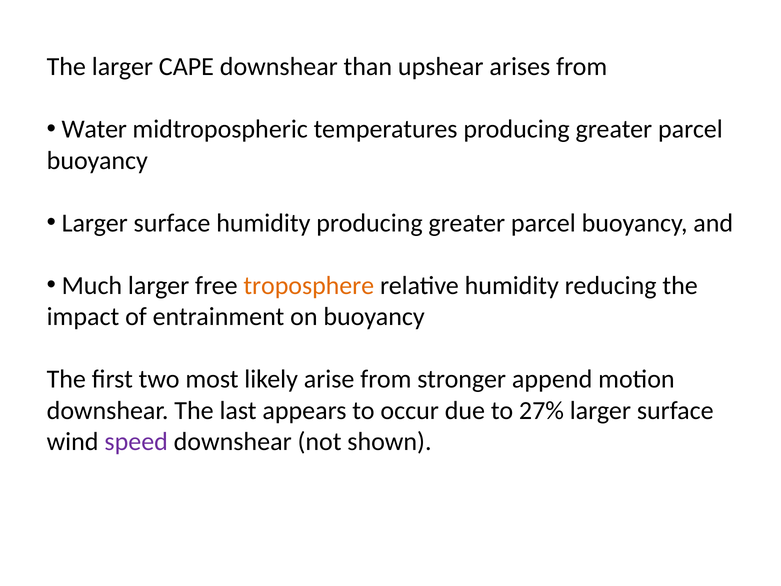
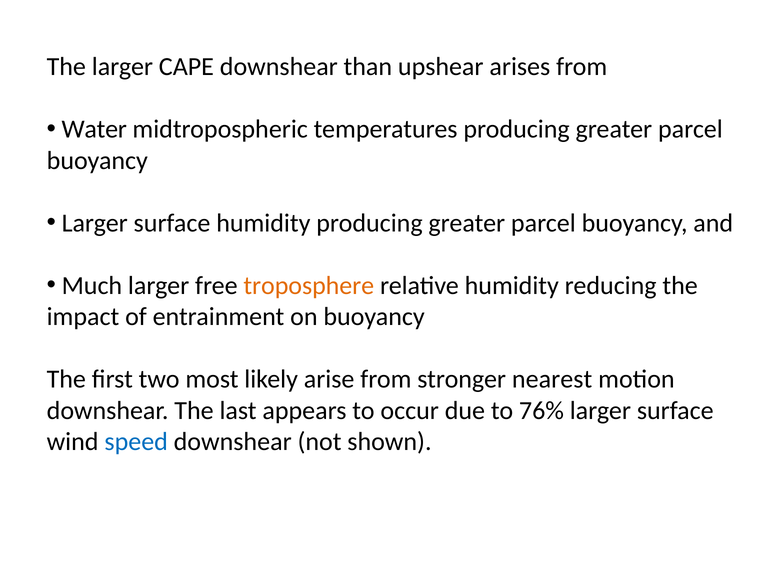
append: append -> nearest (552, 379)
27%: 27% -> 76% (541, 410)
speed colour: purple -> blue (136, 442)
